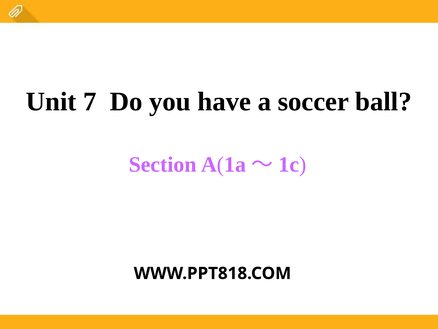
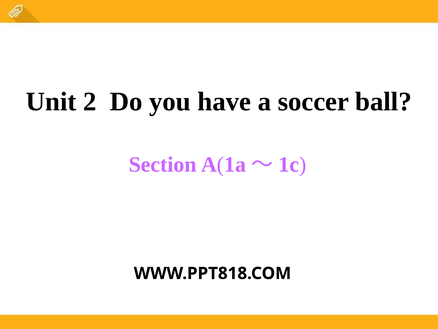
7: 7 -> 2 (90, 102)
